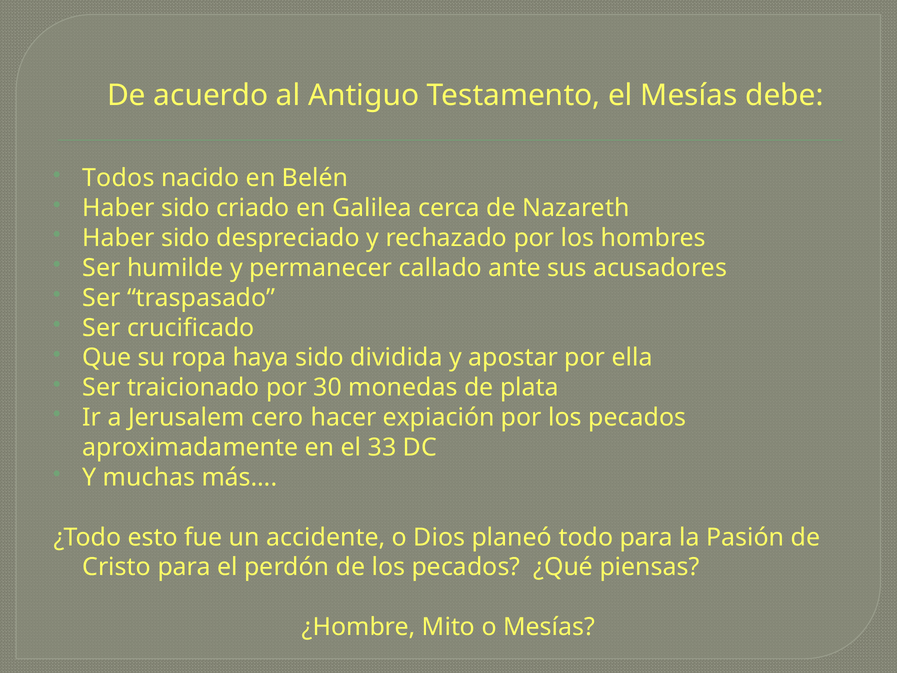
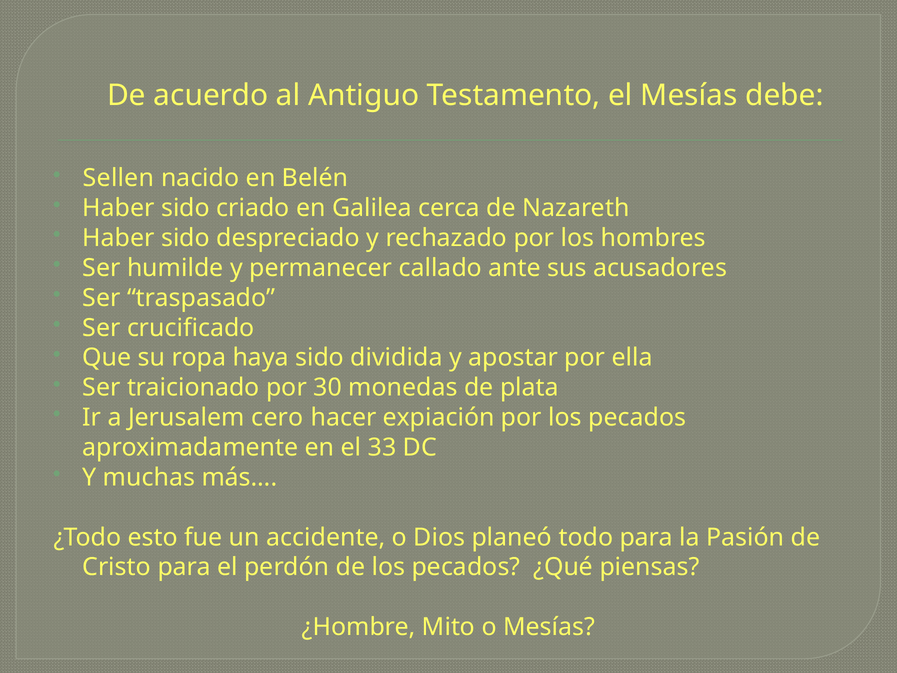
Todos: Todos -> Sellen (118, 178)
